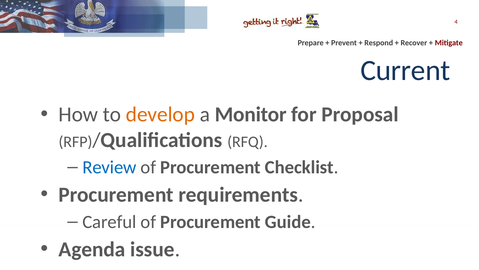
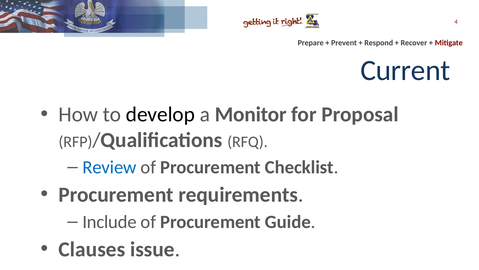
develop colour: orange -> black (160, 114)
Careful: Careful -> Include (109, 221)
Agenda: Agenda -> Clauses (92, 249)
